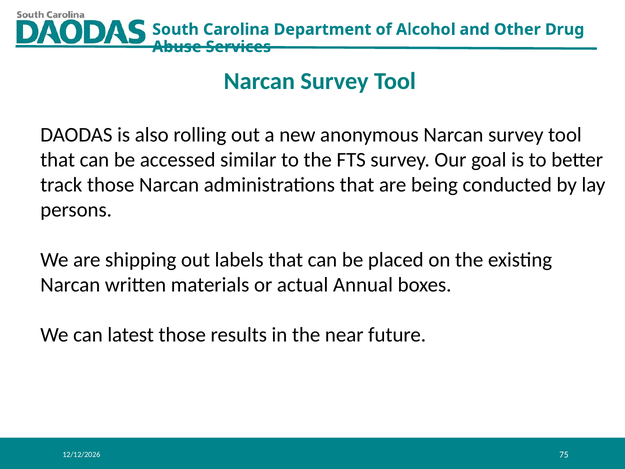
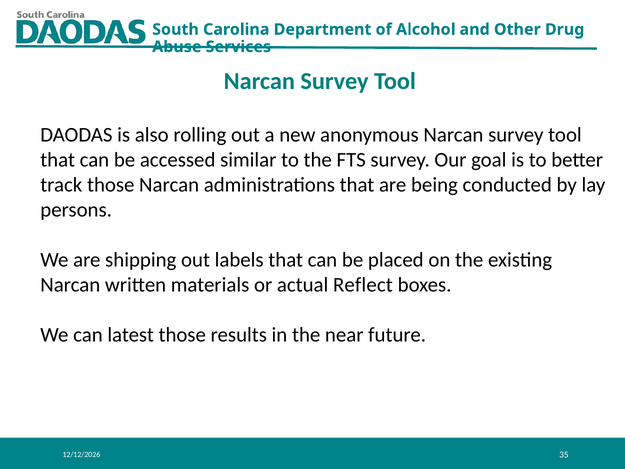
Annual: Annual -> Reflect (363, 285)
75: 75 -> 35 (564, 455)
